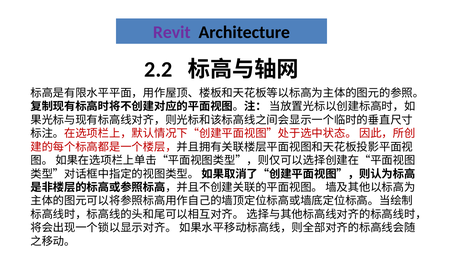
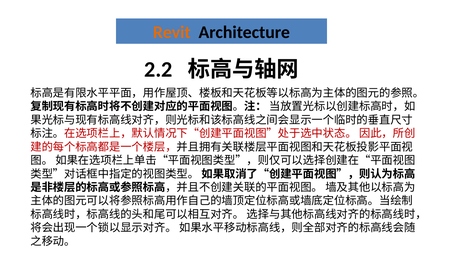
Revit colour: purple -> orange (172, 32)
